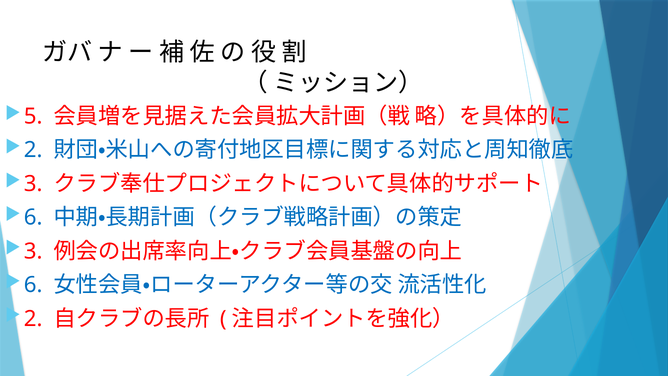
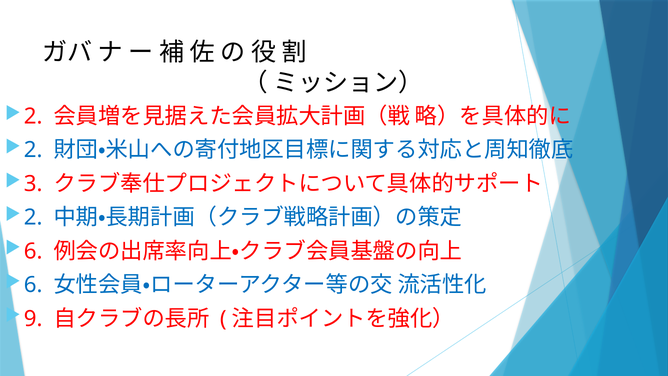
5: 5 -> 2 (33, 116)
6: 6 -> 2 (33, 217)
3: 3 -> 6 (33, 251)
2: 2 -> 9 (33, 318)
